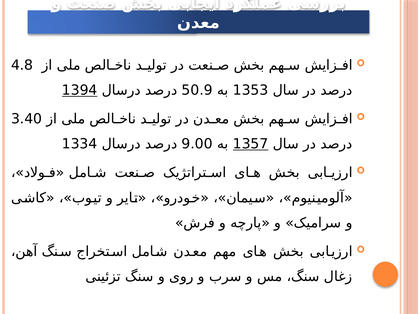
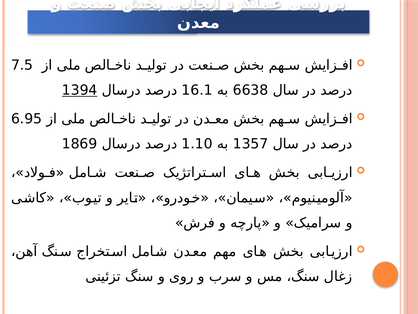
4.8: 4.8 -> 7.5 (22, 65)
50.9: 50.9 -> 16.1 (197, 90)
1353: 1353 -> 6638 (251, 90)
3.40: 3.40 -> 6.95 (27, 119)
1334: 1334 -> 1869 (80, 144)
9.00: 9.00 -> 1.10 (197, 144)
1357 underline: present -> none (251, 144)
